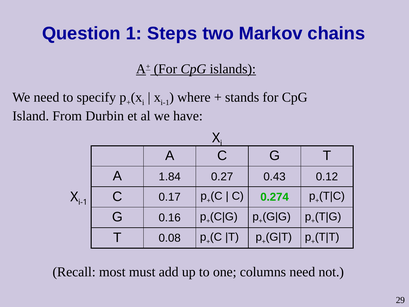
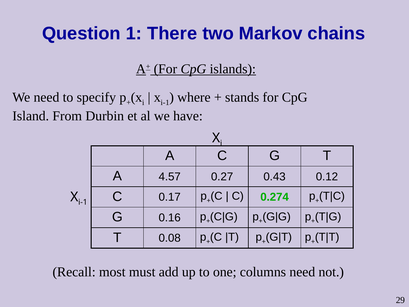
Steps: Steps -> There (172, 34)
1.84: 1.84 -> 4.57 (170, 177)
